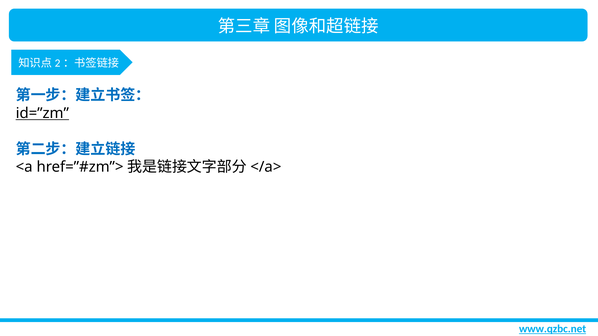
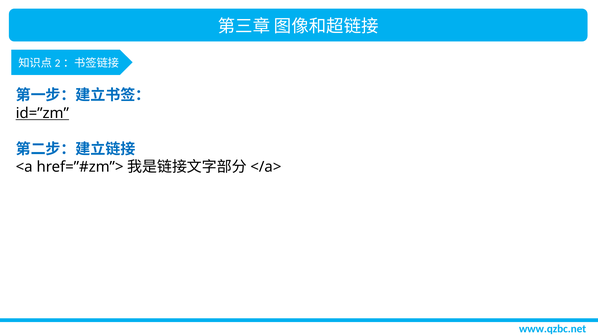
www.qzbc.net underline: present -> none (553, 329)
